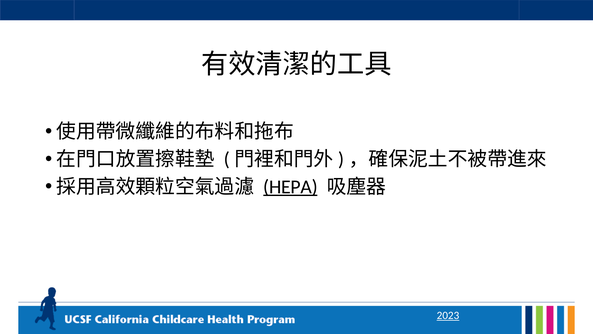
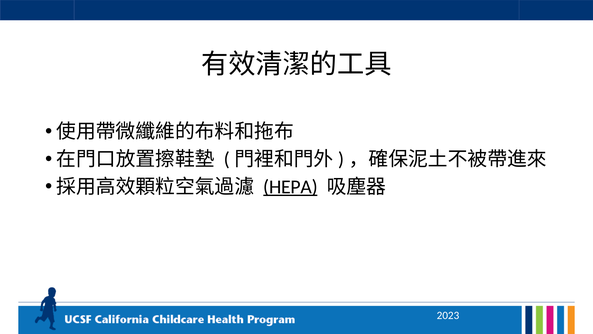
2023 underline: present -> none (448, 315)
